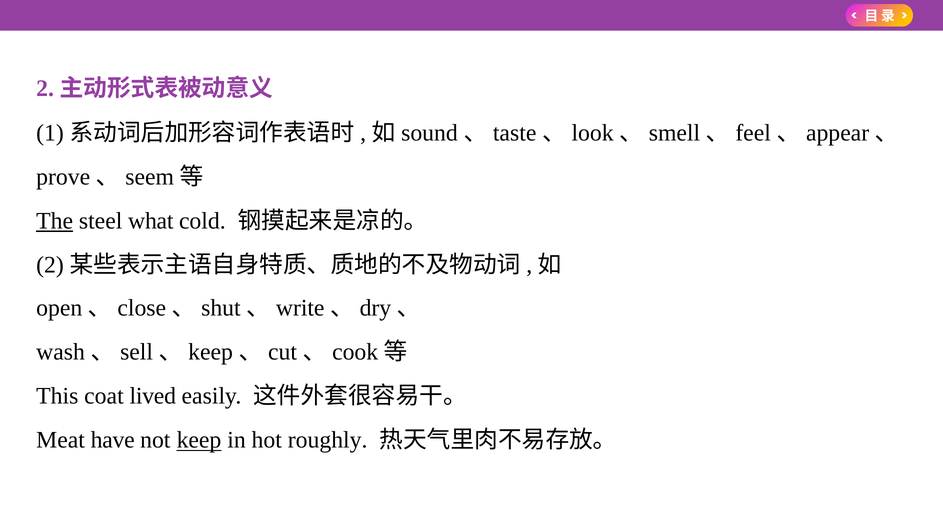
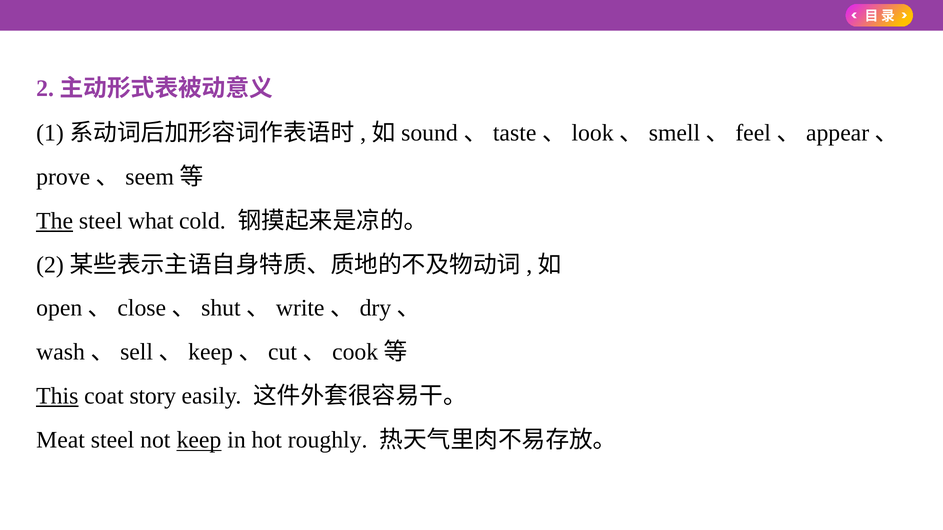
This underline: none -> present (57, 396)
lived: lived -> story (153, 396)
Meat have: have -> steel (113, 440)
